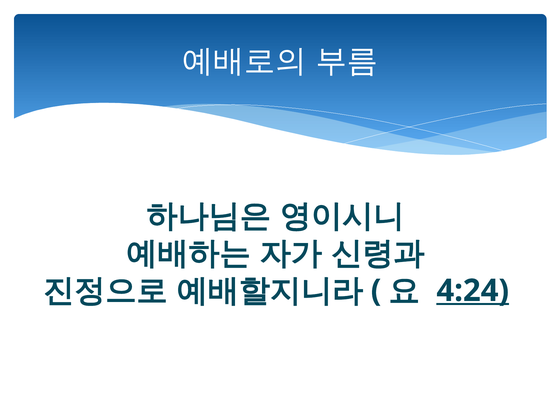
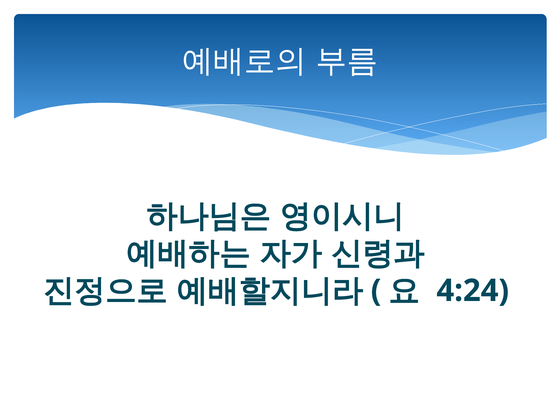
4:24 underline: present -> none (473, 291)
